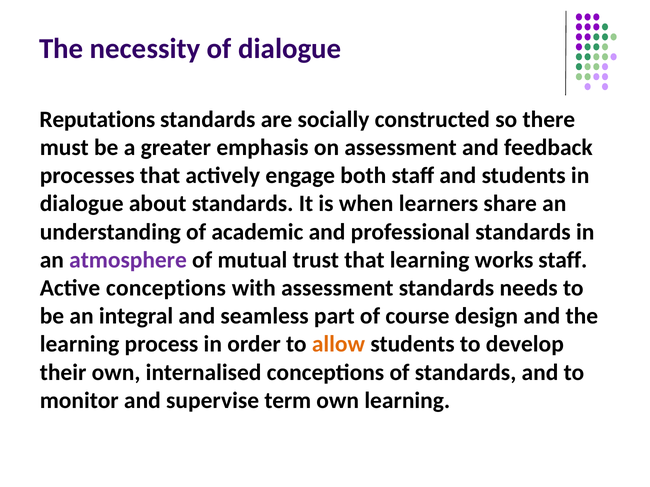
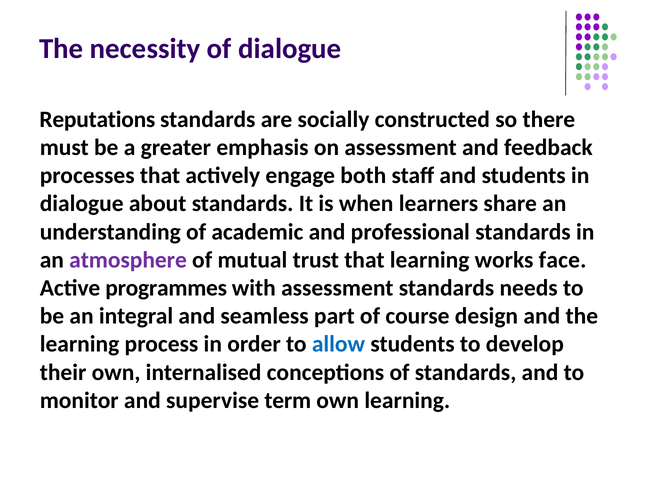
works staff: staff -> face (563, 260)
Active conceptions: conceptions -> programmes (166, 288)
allow colour: orange -> blue (339, 345)
